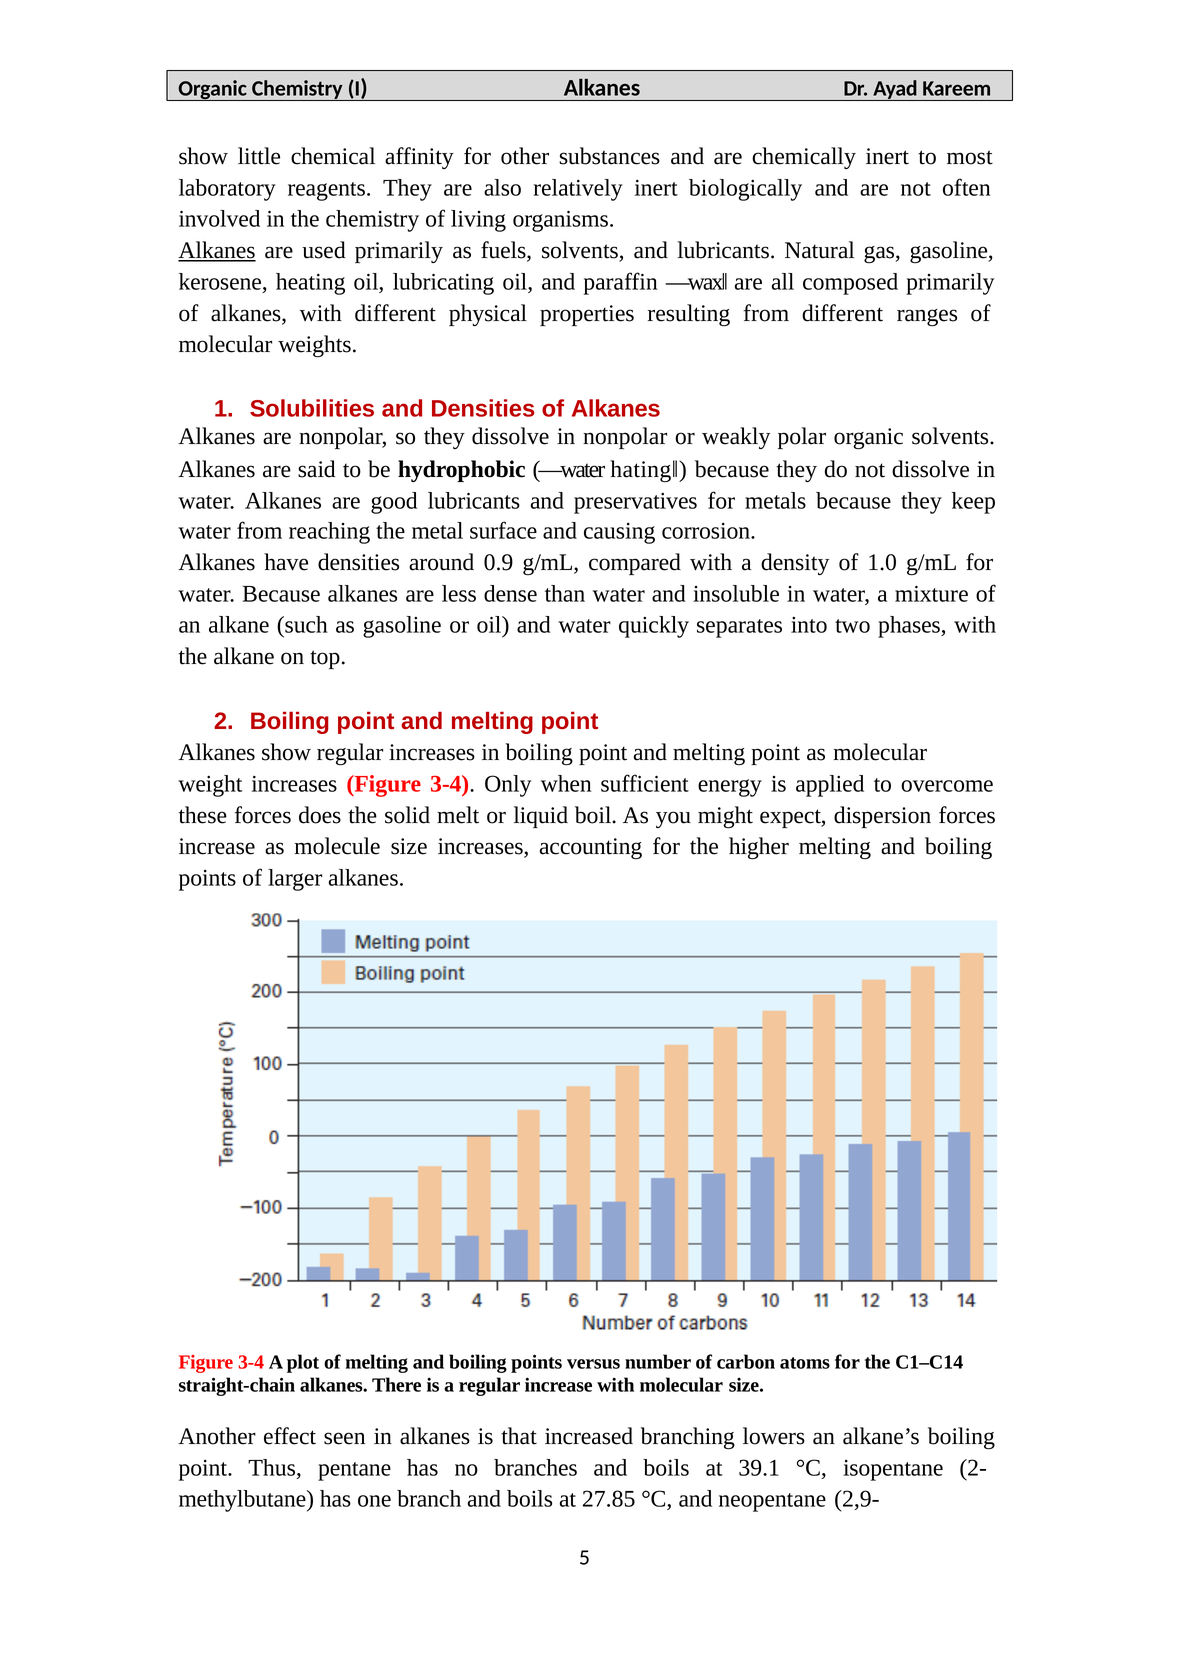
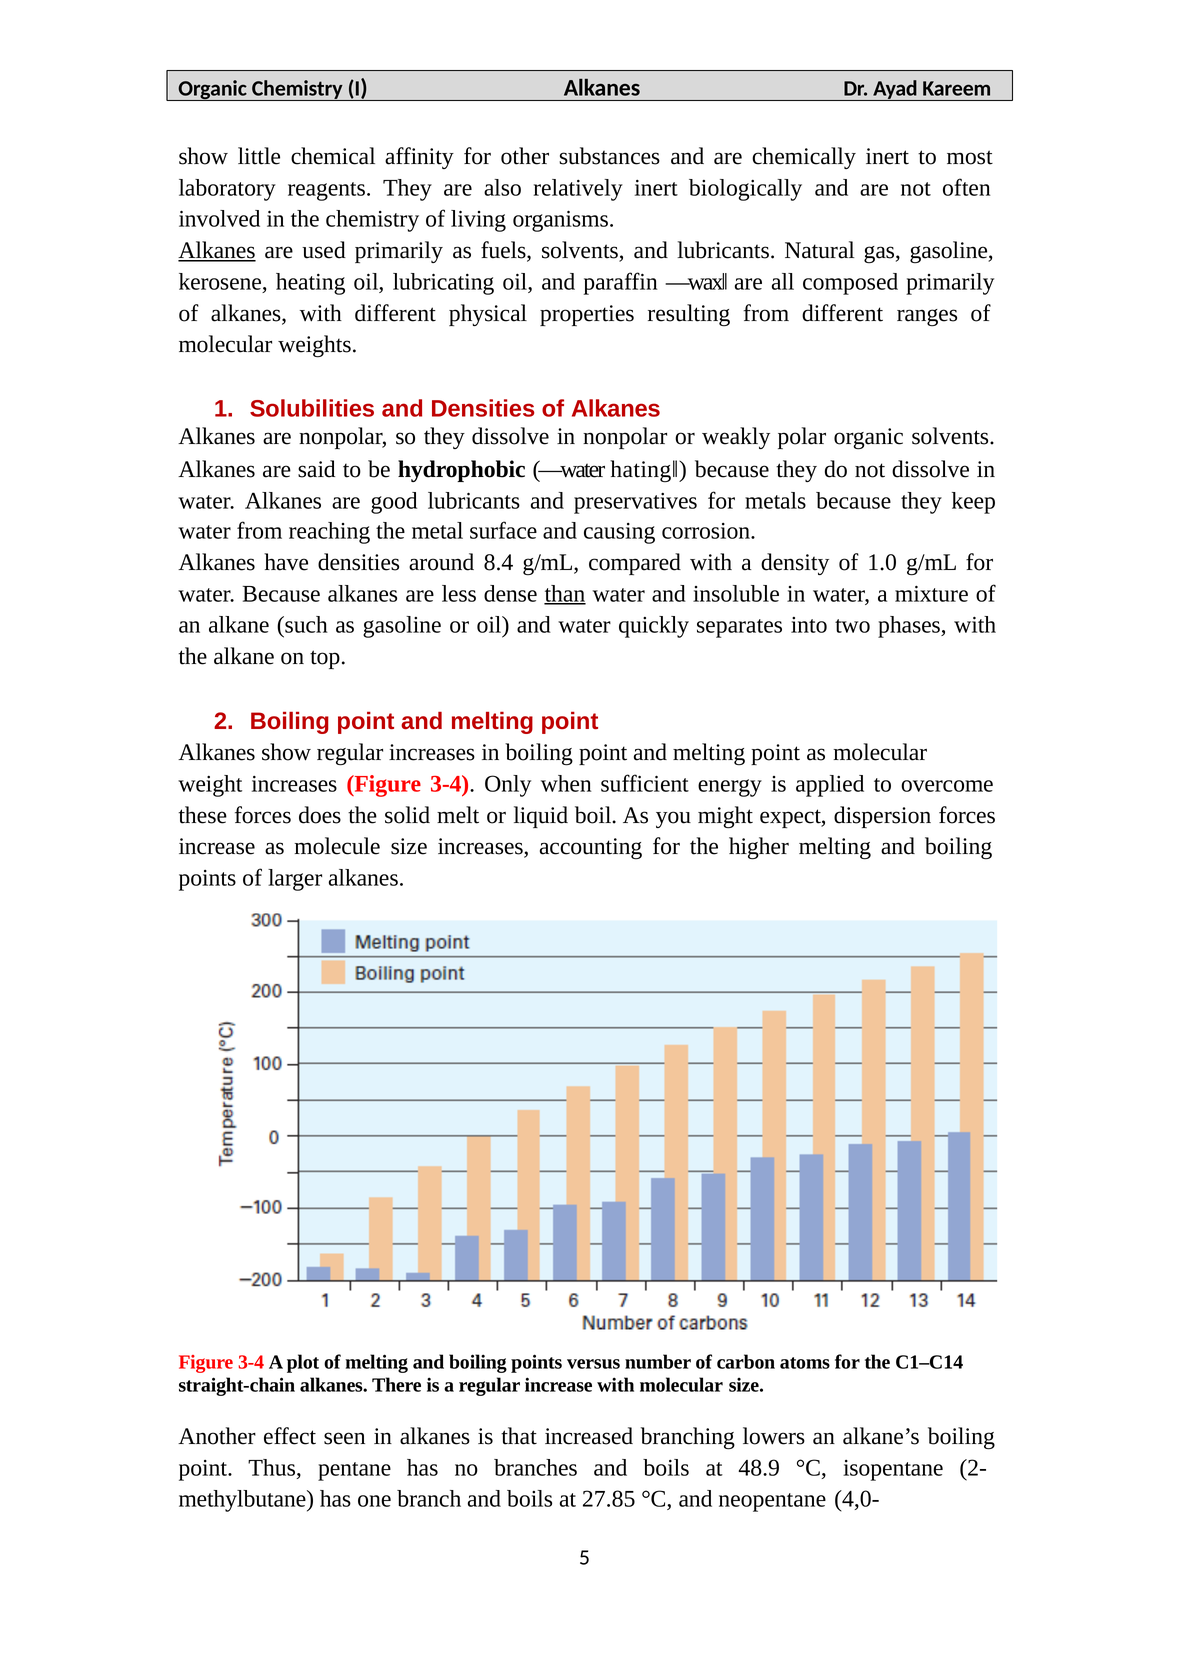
0.9: 0.9 -> 8.4 (499, 563)
than underline: none -> present (565, 594)
39.1: 39.1 -> 48.9 (759, 1468)
2,9-: 2,9- -> 4,0- (857, 1500)
